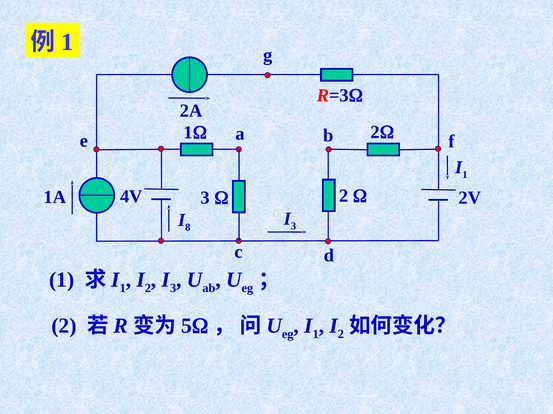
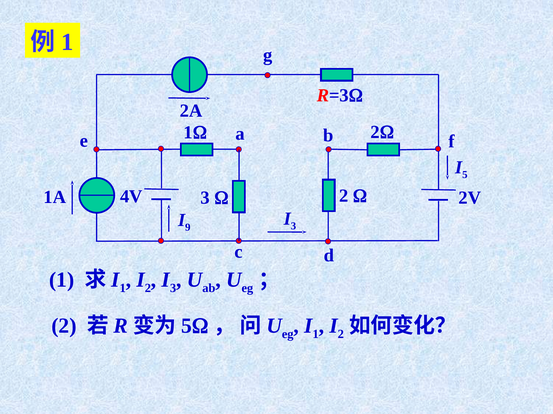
1: 1 -> 5 (465, 175)
8: 8 -> 9 (188, 228)
